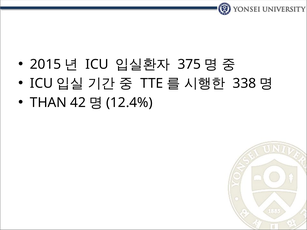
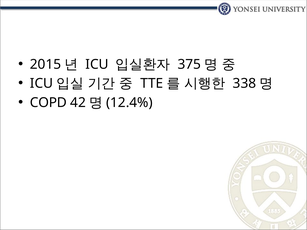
THAN: THAN -> COPD (48, 103)
